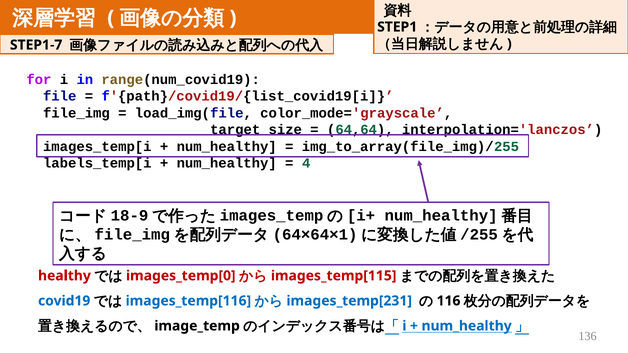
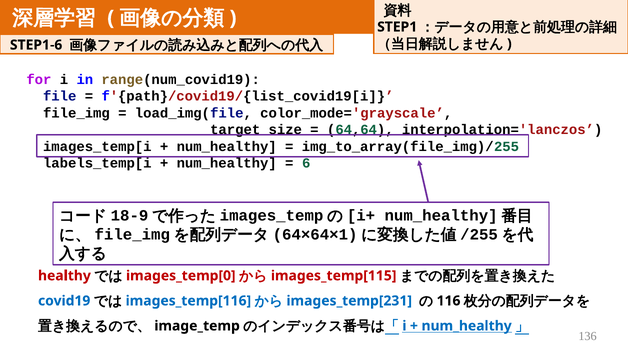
STEP1-7: STEP1-7 -> STEP1-6 (36, 45)
4: 4 -> 6 (306, 163)
